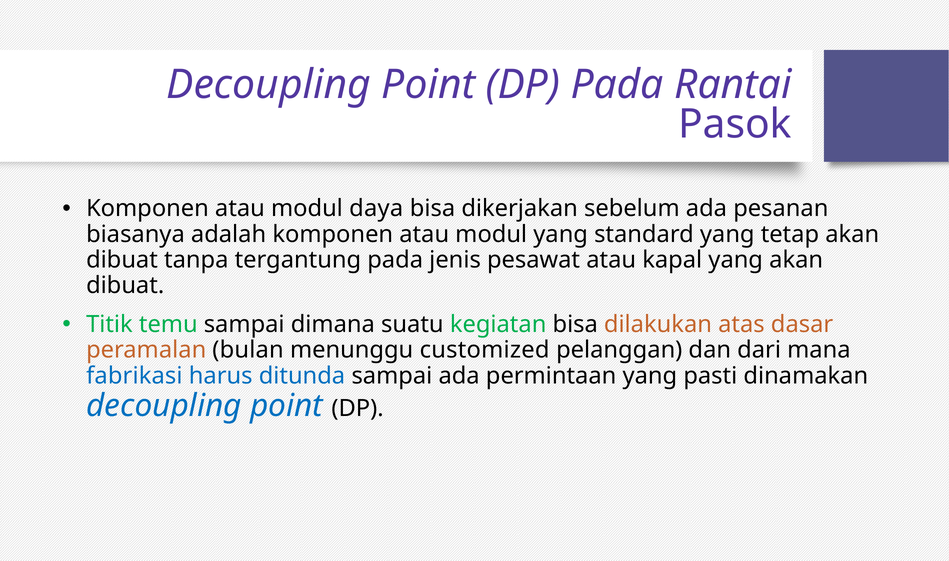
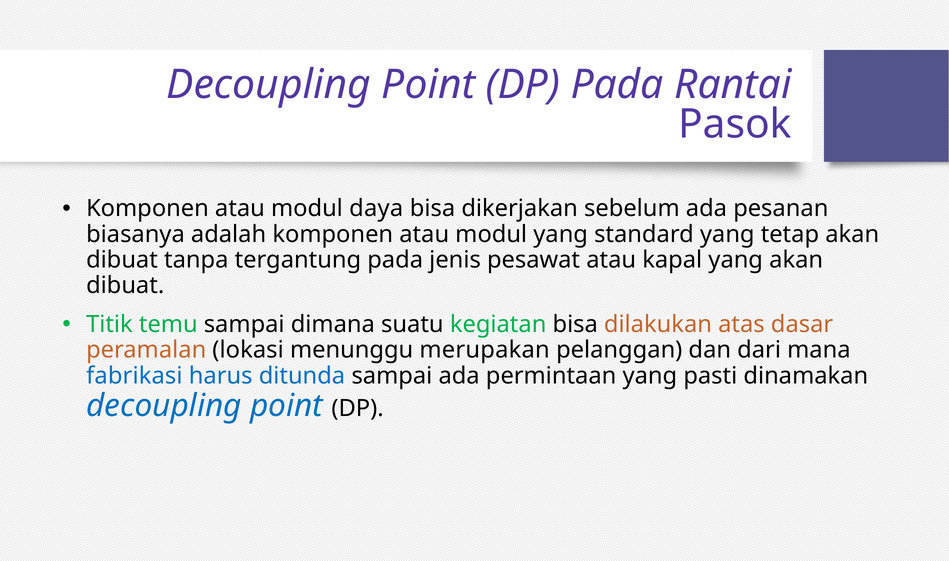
bulan: bulan -> lokasi (248, 350)
customized: customized -> merupakan (485, 350)
